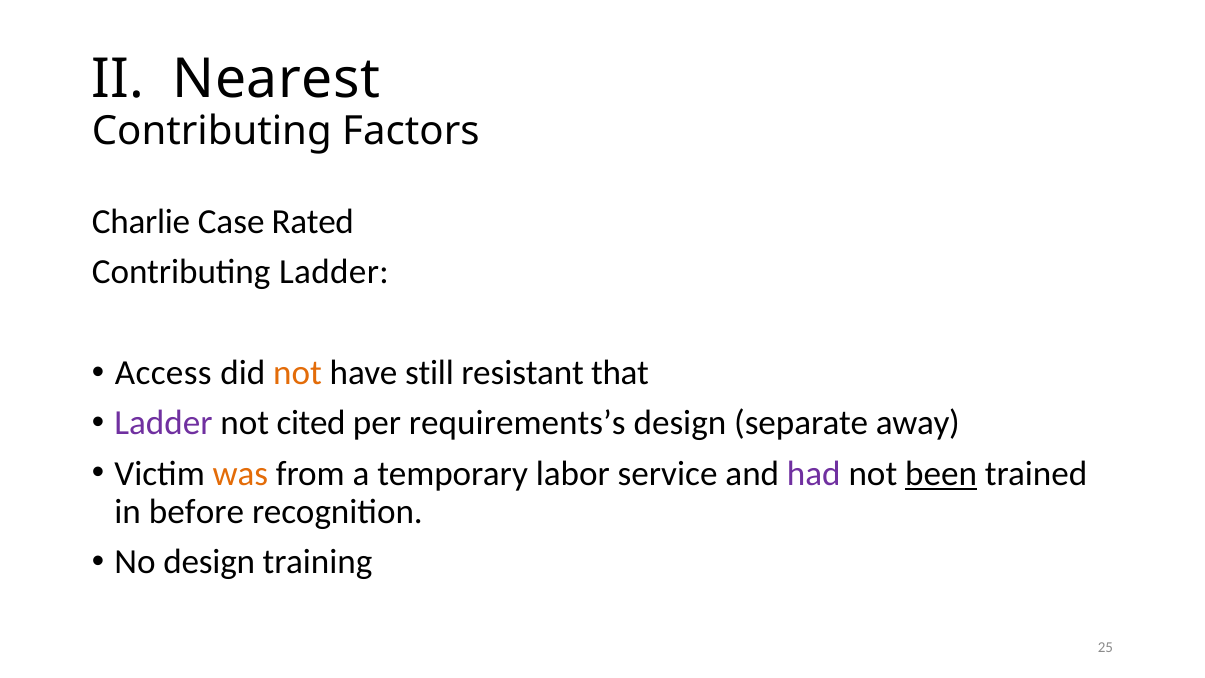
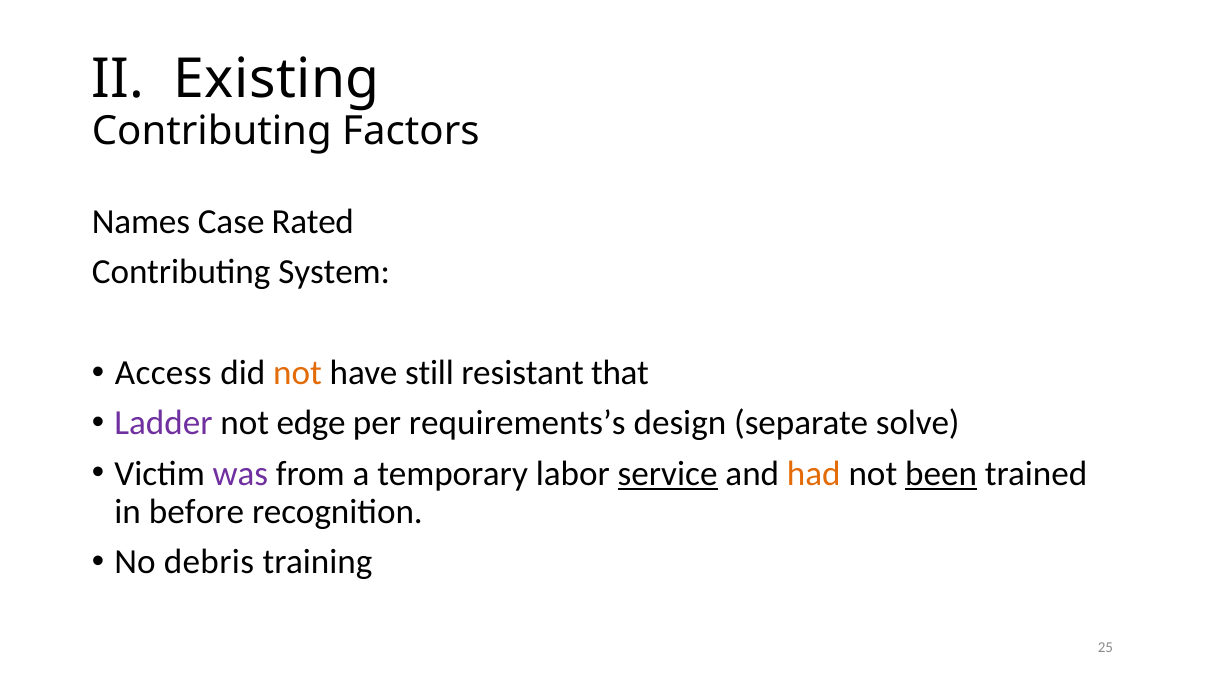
Nearest: Nearest -> Existing (277, 80)
Charlie: Charlie -> Names (141, 221)
Contributing Ladder: Ladder -> System (334, 272)
cited: cited -> edge (311, 423)
away: away -> solve (918, 423)
was colour: orange -> purple (240, 474)
service underline: none -> present (668, 474)
had colour: purple -> orange (814, 474)
No design: design -> debris (209, 562)
